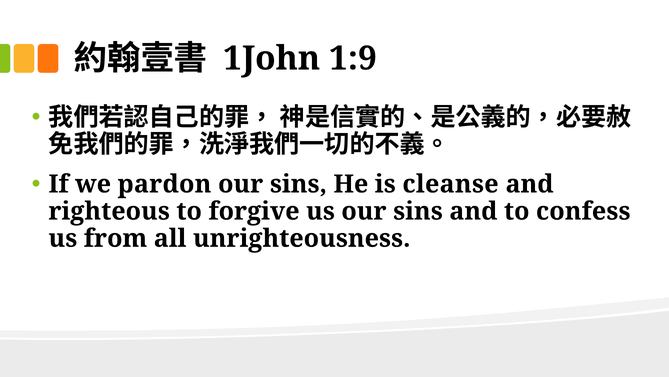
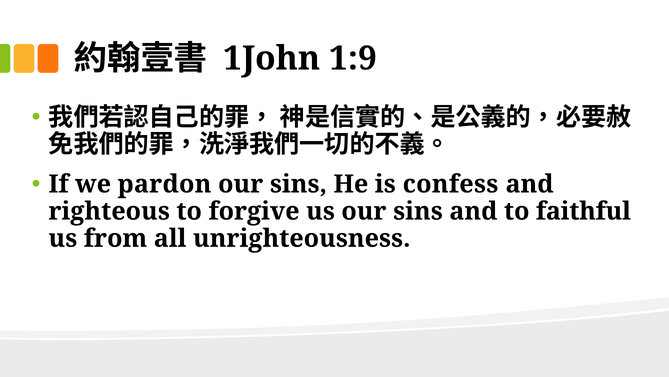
cleanse: cleanse -> confess (450, 184)
confess: confess -> faithful (583, 211)
